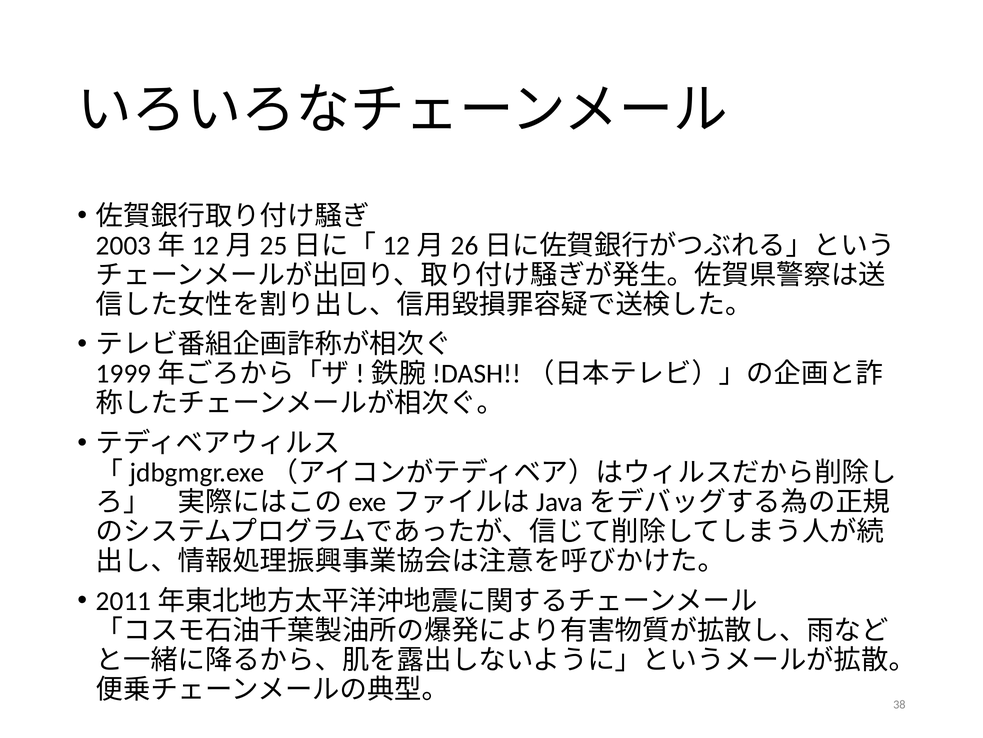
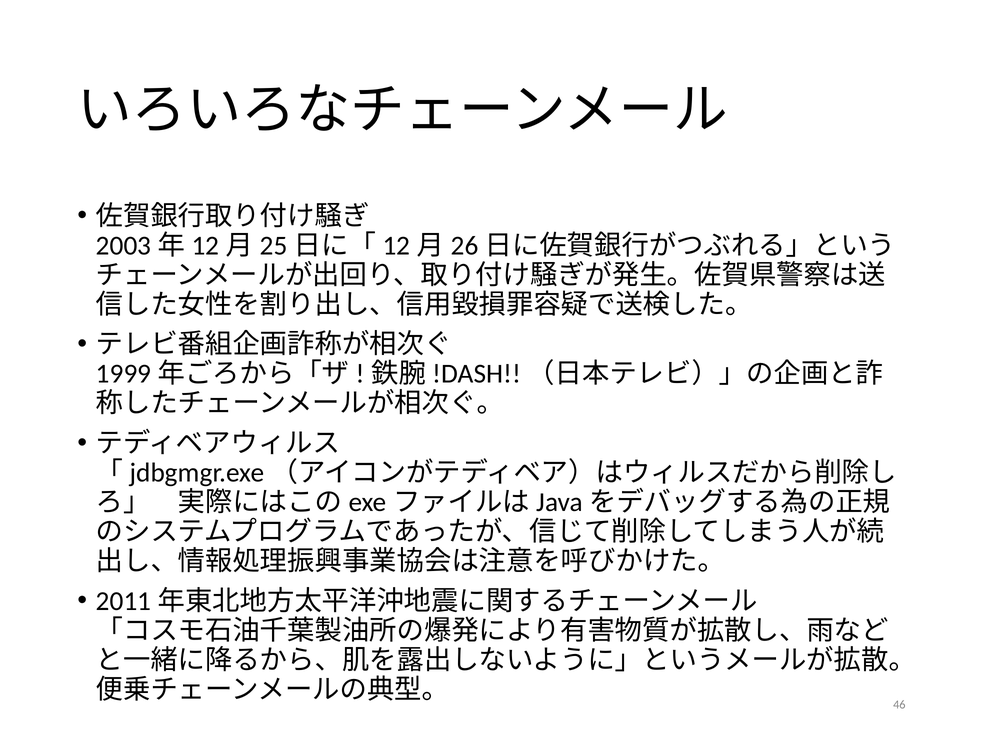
38: 38 -> 46 (899, 704)
